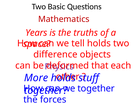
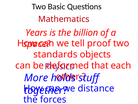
truths: truths -> billion (86, 33)
tell holds: holds -> proof (99, 43)
difference: difference -> standards (55, 54)
we together: together -> distance (96, 88)
